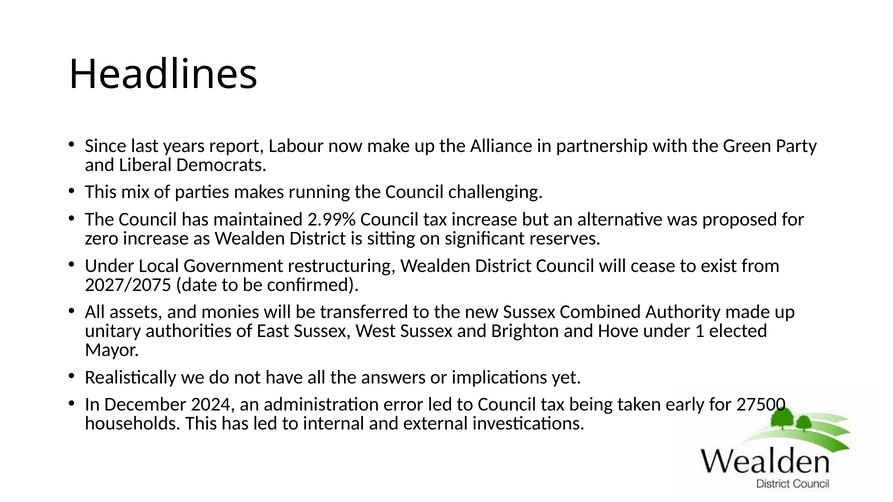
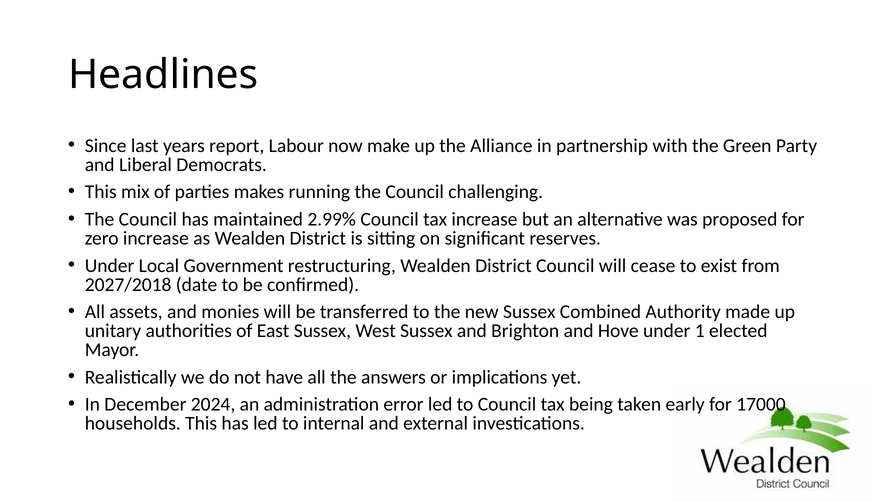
2027/2075: 2027/2075 -> 2027/2018 (128, 285)
27500: 27500 -> 17000 (761, 405)
